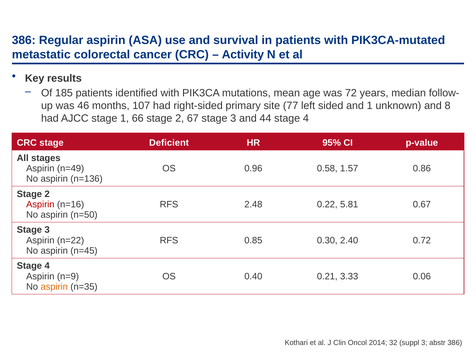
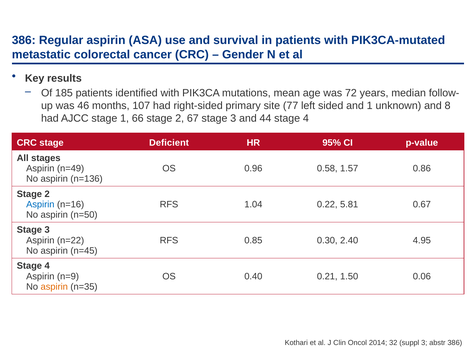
Activity: Activity -> Gender (243, 55)
Aspirin colour: red -> blue (40, 204)
2.48: 2.48 -> 1.04 (253, 204)
0.72: 0.72 -> 4.95 (422, 240)
3.33: 3.33 -> 1.50 (349, 276)
